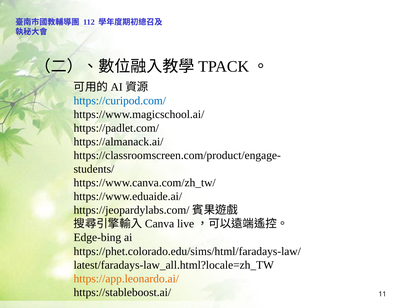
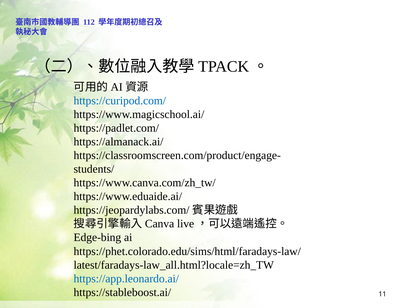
https://app.leonardo.ai/ colour: orange -> blue (126, 279)
